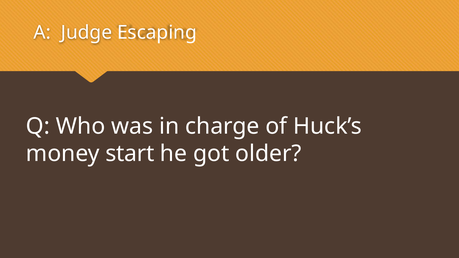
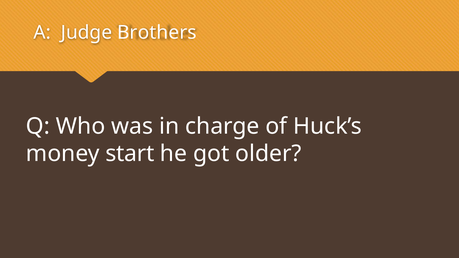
Escaping: Escaping -> Brothers (157, 33)
